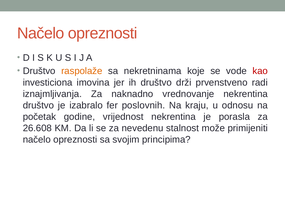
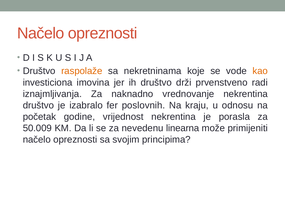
kao colour: red -> orange (260, 71)
26.608: 26.608 -> 50.009 (37, 128)
stalnost: stalnost -> linearna (183, 128)
